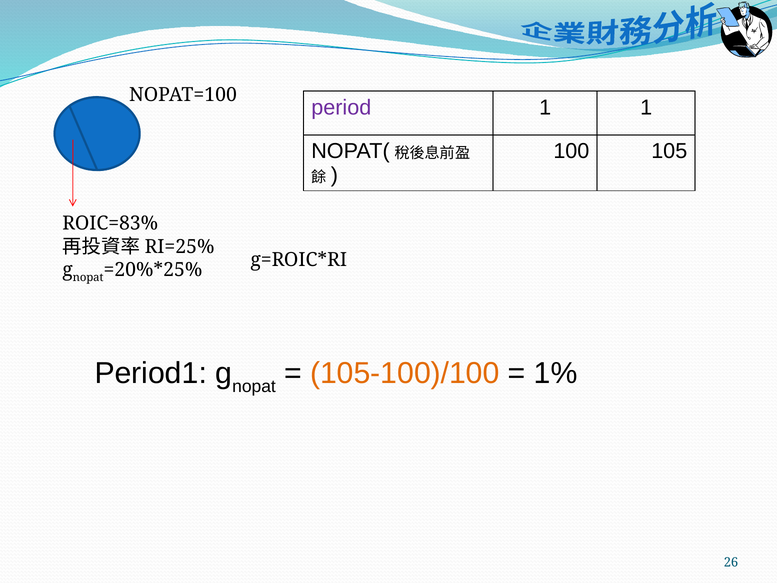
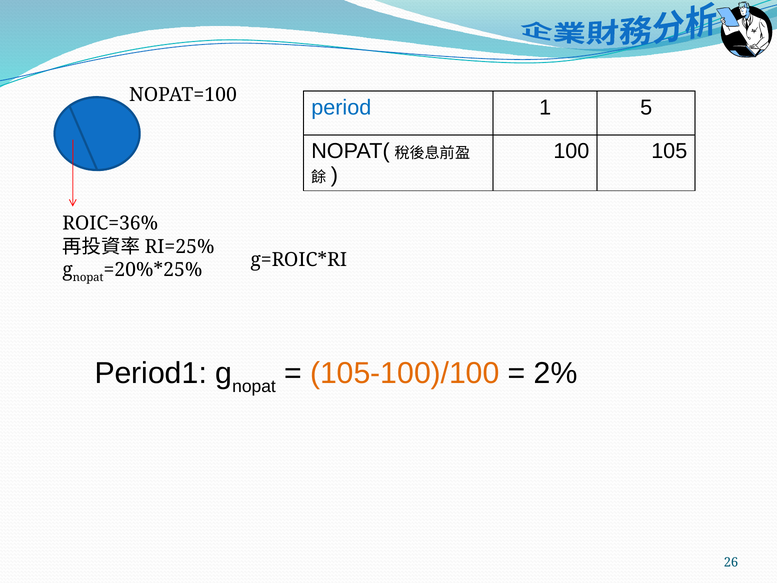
period colour: purple -> blue (341, 107)
1 1: 1 -> 5 (646, 107)
ROIC=83%: ROIC=83% -> ROIC=36% (110, 223)
1%: 1% -> 2% (556, 373)
